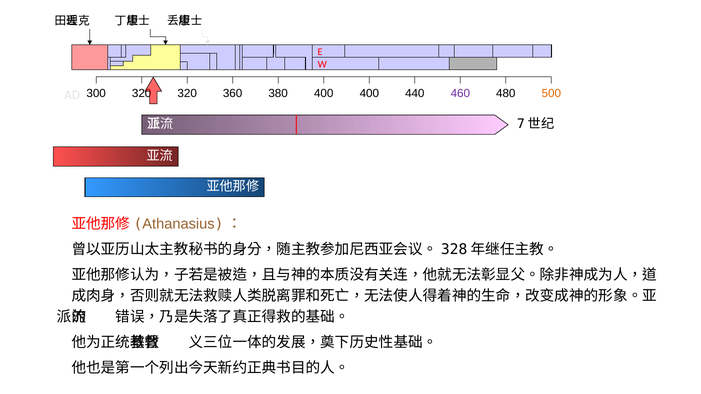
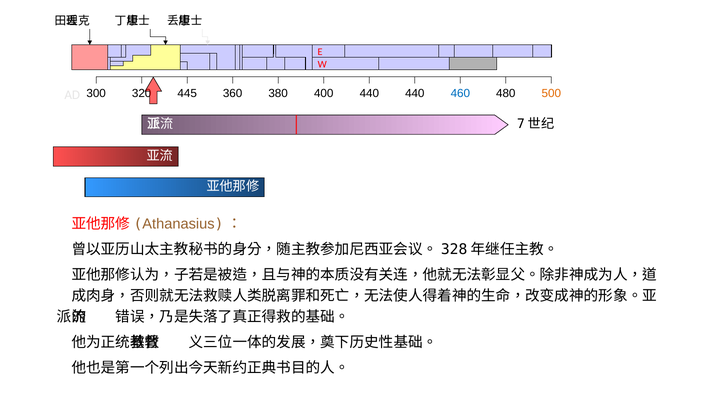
320: 320 -> 445 (187, 93)
400 400: 400 -> 440 (369, 93)
460 colour: purple -> blue (460, 93)
